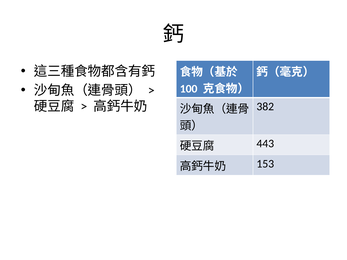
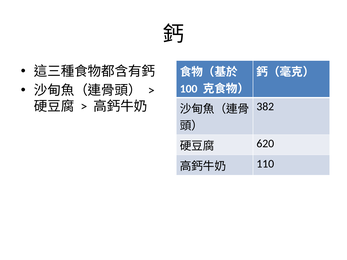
443: 443 -> 620 (265, 144)
153: 153 -> 110 (265, 164)
